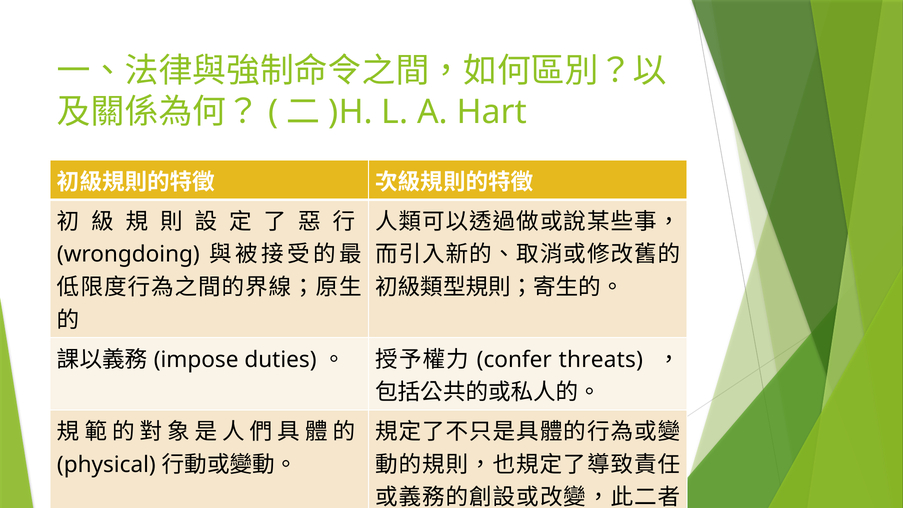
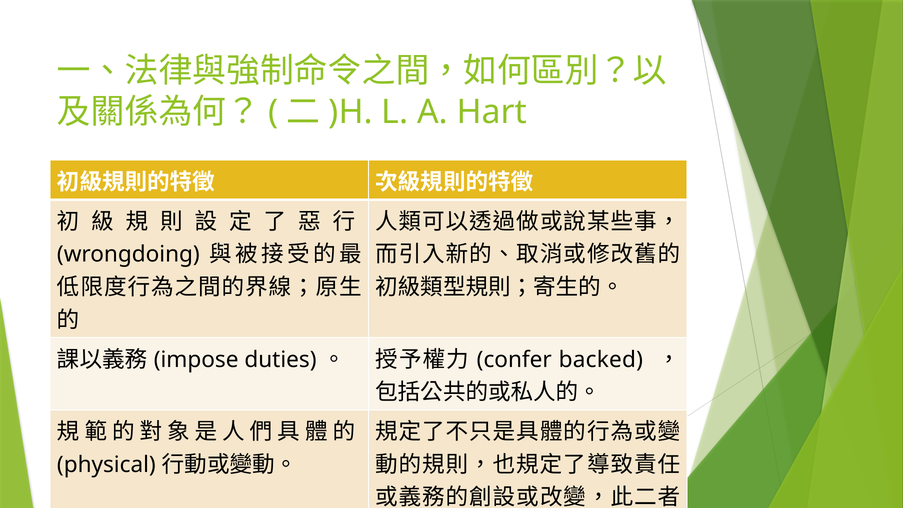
threats: threats -> backed (601, 360)
